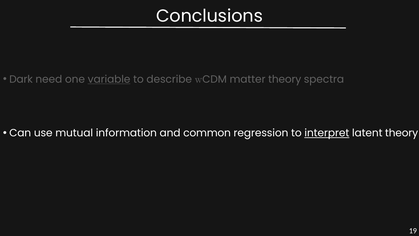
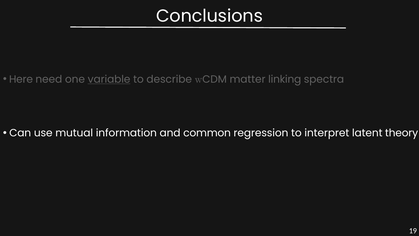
Dark: Dark -> Here (21, 79)
matter theory: theory -> linking (285, 79)
interpret underline: present -> none (327, 133)
